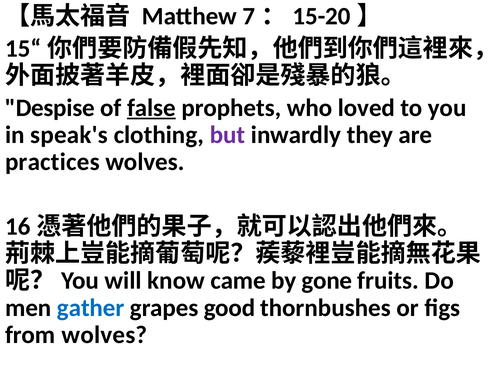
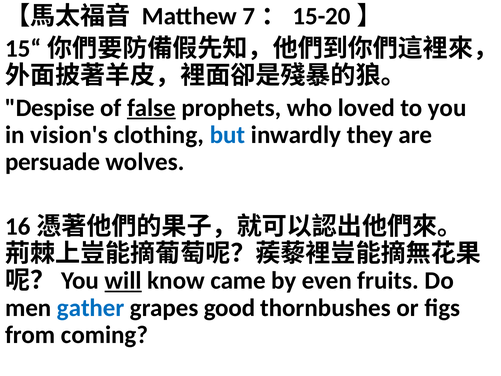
speak's: speak's -> vision's (69, 135)
but colour: purple -> blue (227, 135)
practices: practices -> persuade (53, 162)
will underline: none -> present (123, 281)
gone: gone -> even (327, 281)
from wolves: wolves -> coming (104, 335)
